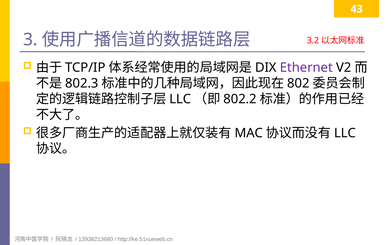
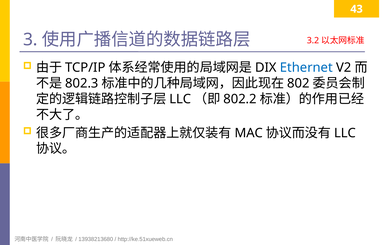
Ethernet colour: purple -> blue (306, 67)
